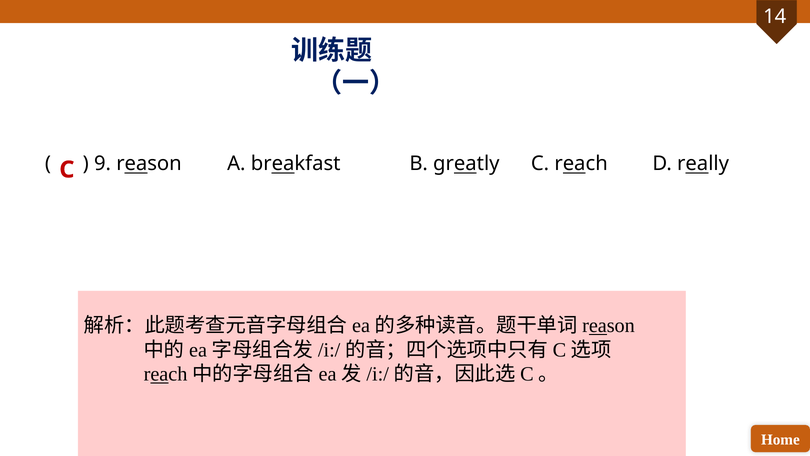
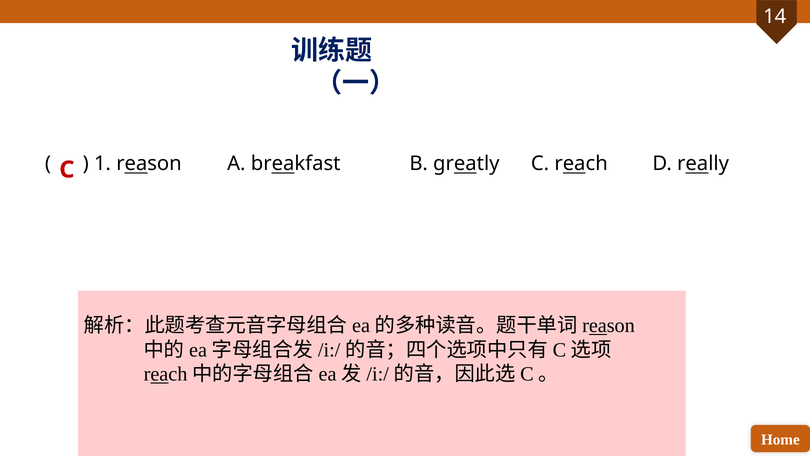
9: 9 -> 1 (103, 164)
